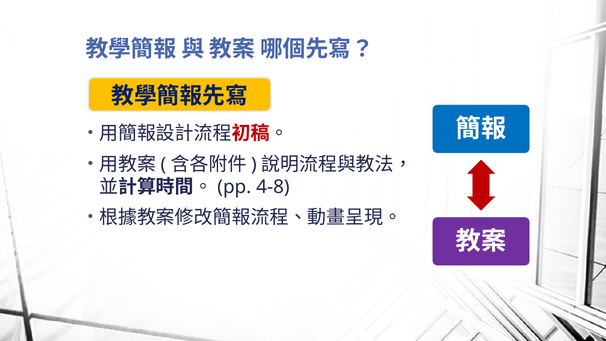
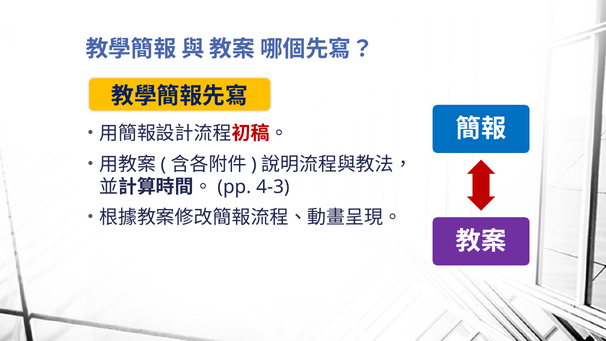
4-8: 4-8 -> 4-3 (273, 187)
